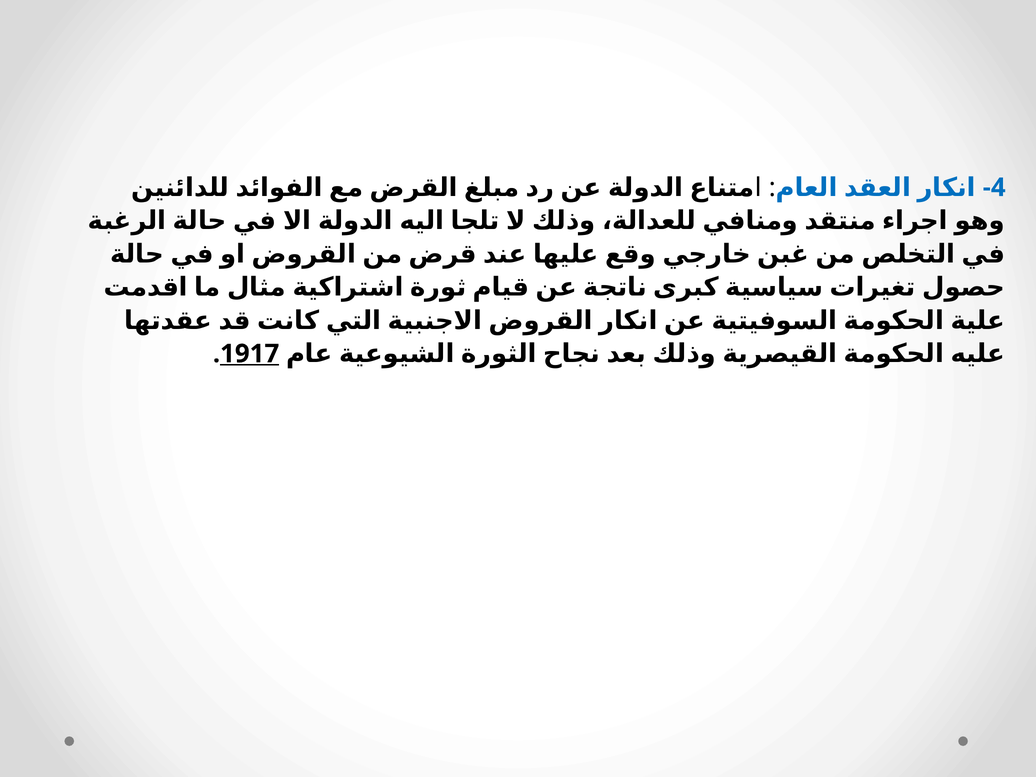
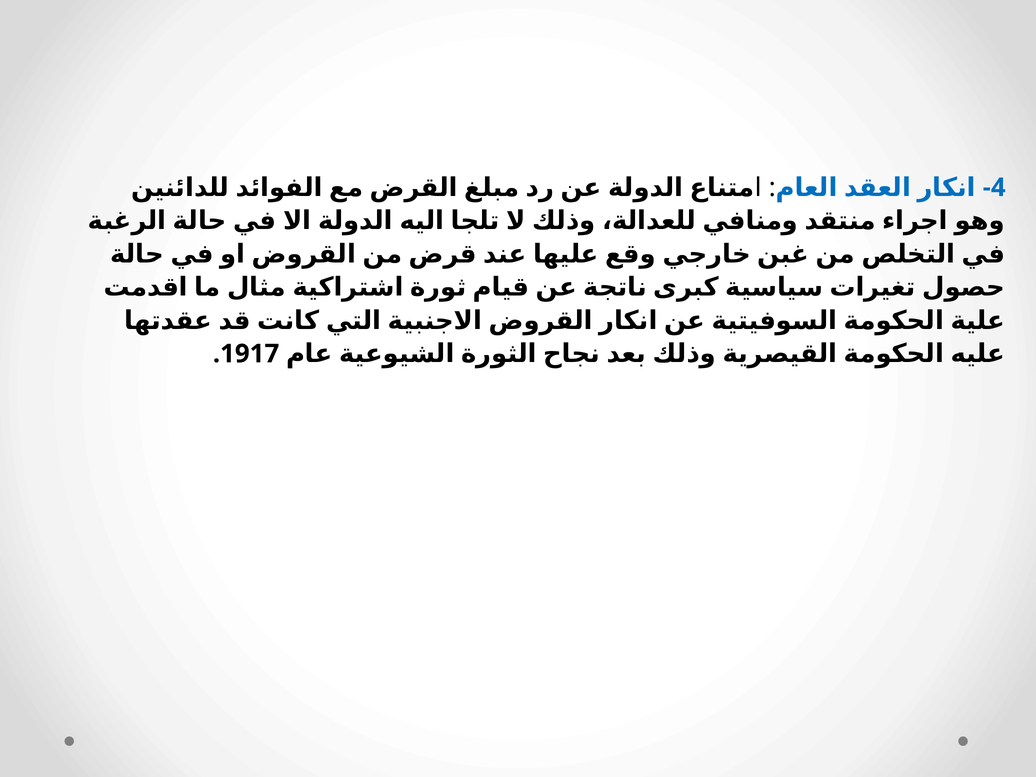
1917 underline: present -> none (250, 354)
